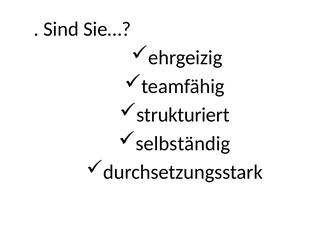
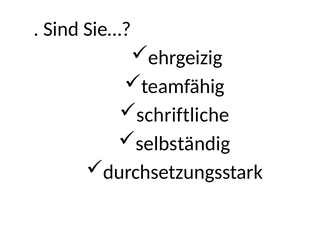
strukturiert: strukturiert -> schriftliche (183, 115)
